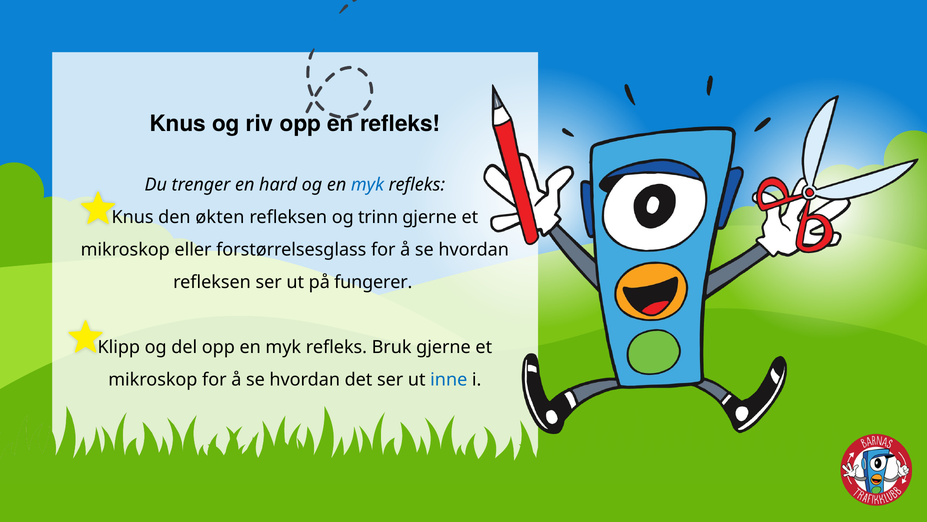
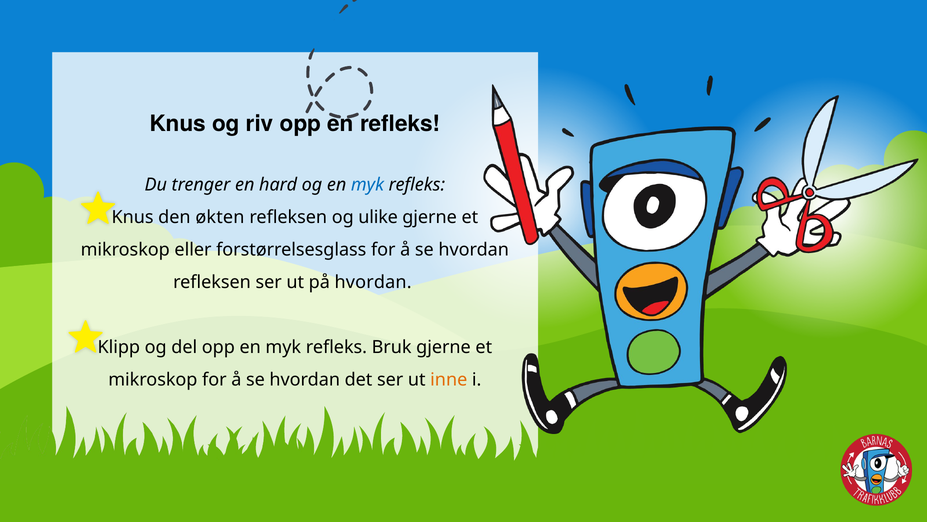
trinn: trinn -> ulike (378, 217)
på fungerer: fungerer -> hvordan (373, 282)
inne colour: blue -> orange (449, 379)
